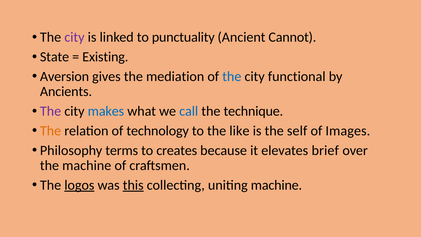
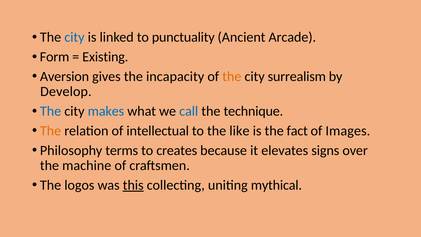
city colour: purple -> blue (74, 37)
Cannot: Cannot -> Arcade (292, 37)
State: State -> Form (55, 57)
mediation: mediation -> incapacity (175, 76)
the colour: blue -> orange (232, 76)
functional: functional -> surrealism (297, 76)
Ancients: Ancients -> Develop (66, 92)
The colour: purple -> blue (51, 111)
technology: technology -> intellectual (158, 131)
self: self -> fact (297, 131)
brief: brief -> signs (325, 150)
logos underline: present -> none (79, 185)
uniting machine: machine -> mythical (276, 185)
